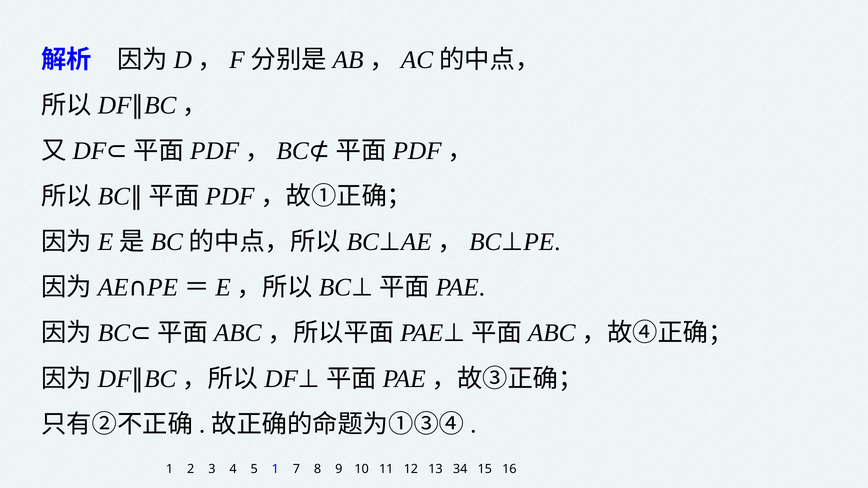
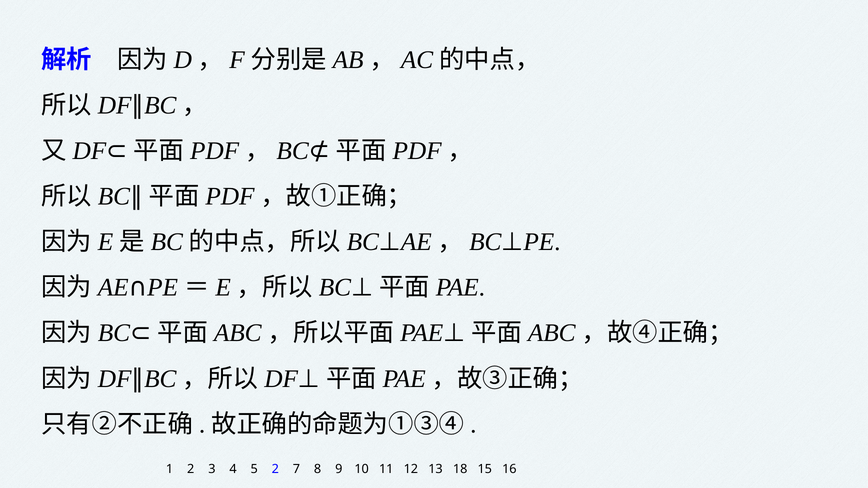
5 1: 1 -> 2 (275, 469)
34: 34 -> 18 (460, 469)
